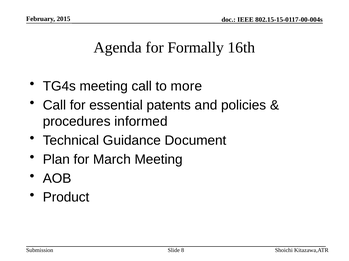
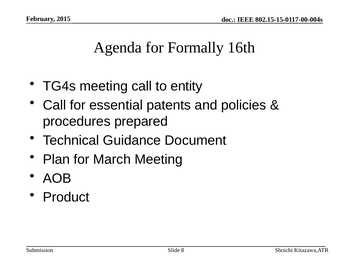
more: more -> entity (187, 86)
informed: informed -> prepared (141, 122)
